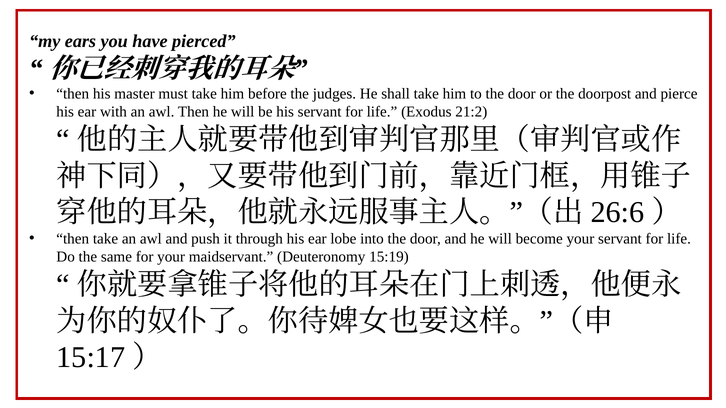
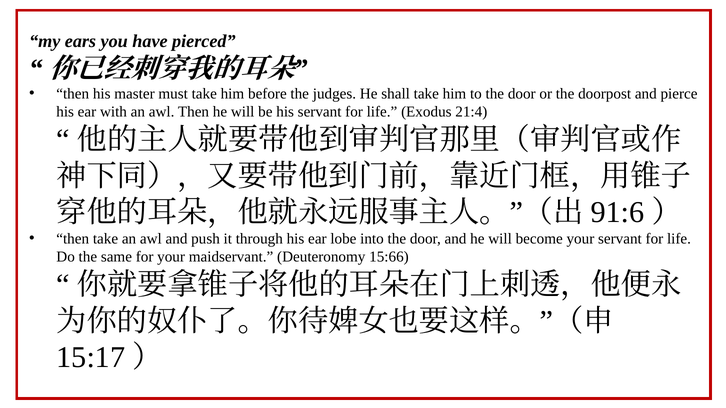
21:2: 21:2 -> 21:4 (471, 112)
26:6: 26:6 -> 91:6 (618, 213)
15:19: 15:19 -> 15:66 (389, 257)
